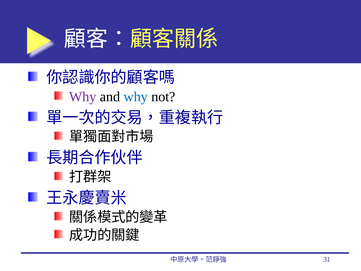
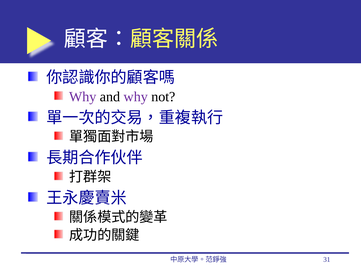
why colour: blue -> purple (136, 97)
